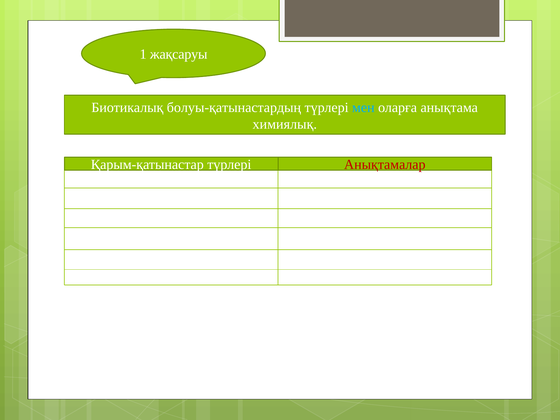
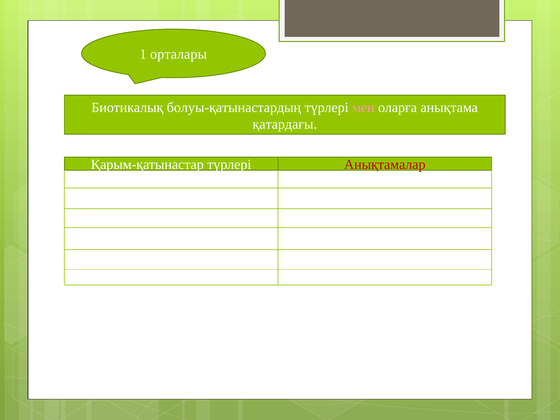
жақсаруы: жақсаруы -> орталары (179, 54)
мен colour: light blue -> pink (363, 107)
химиялық: химиялық -> қатардағы (285, 124)
